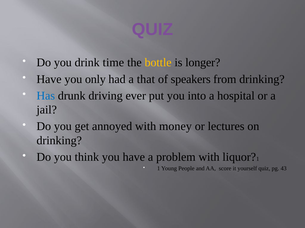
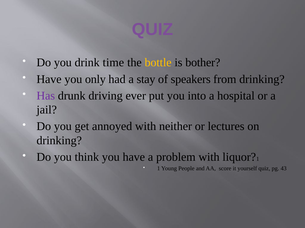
longer: longer -> bother (203, 63)
that: that -> stay (146, 79)
Has colour: blue -> purple (46, 96)
money: money -> neither (176, 127)
